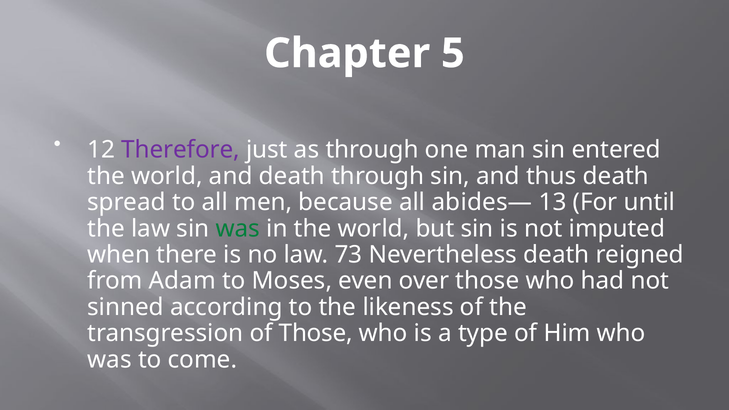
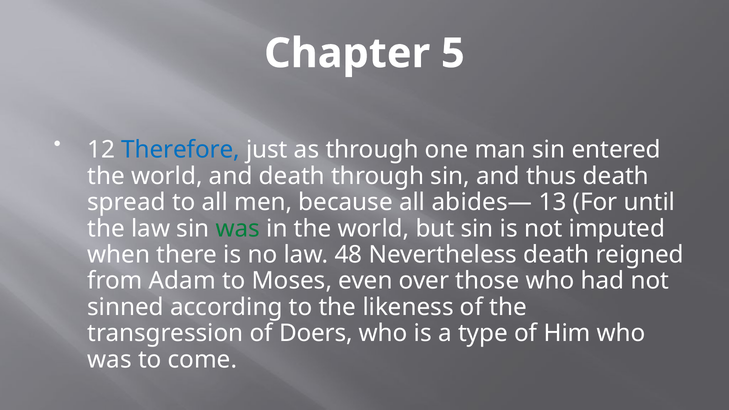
Therefore colour: purple -> blue (181, 150)
73: 73 -> 48 (348, 255)
of Those: Those -> Doers (316, 333)
